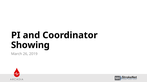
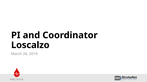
Showing: Showing -> Loscalzo (30, 45)
